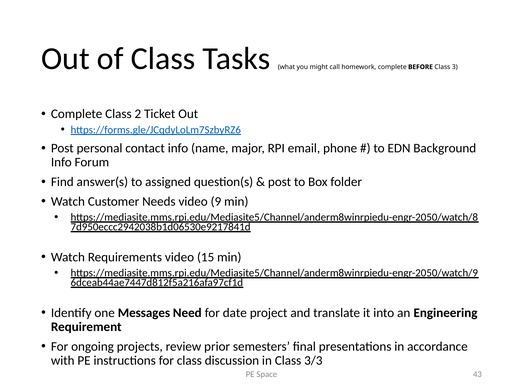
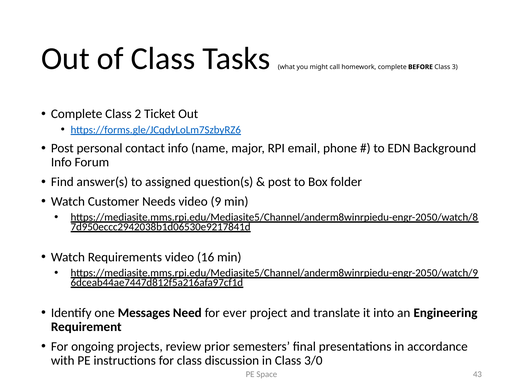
15: 15 -> 16 (206, 257)
date: date -> ever (235, 313)
3/3: 3/3 -> 3/0 (313, 361)
